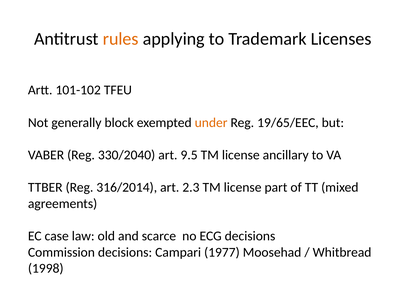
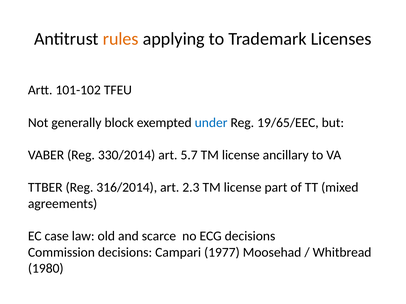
under colour: orange -> blue (211, 123)
330/2040: 330/2040 -> 330/2014 (127, 155)
9.5: 9.5 -> 5.7 (189, 155)
1998: 1998 -> 1980 (46, 269)
